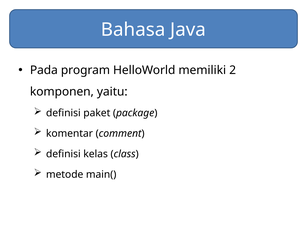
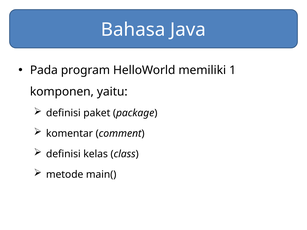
2: 2 -> 1 (233, 70)
